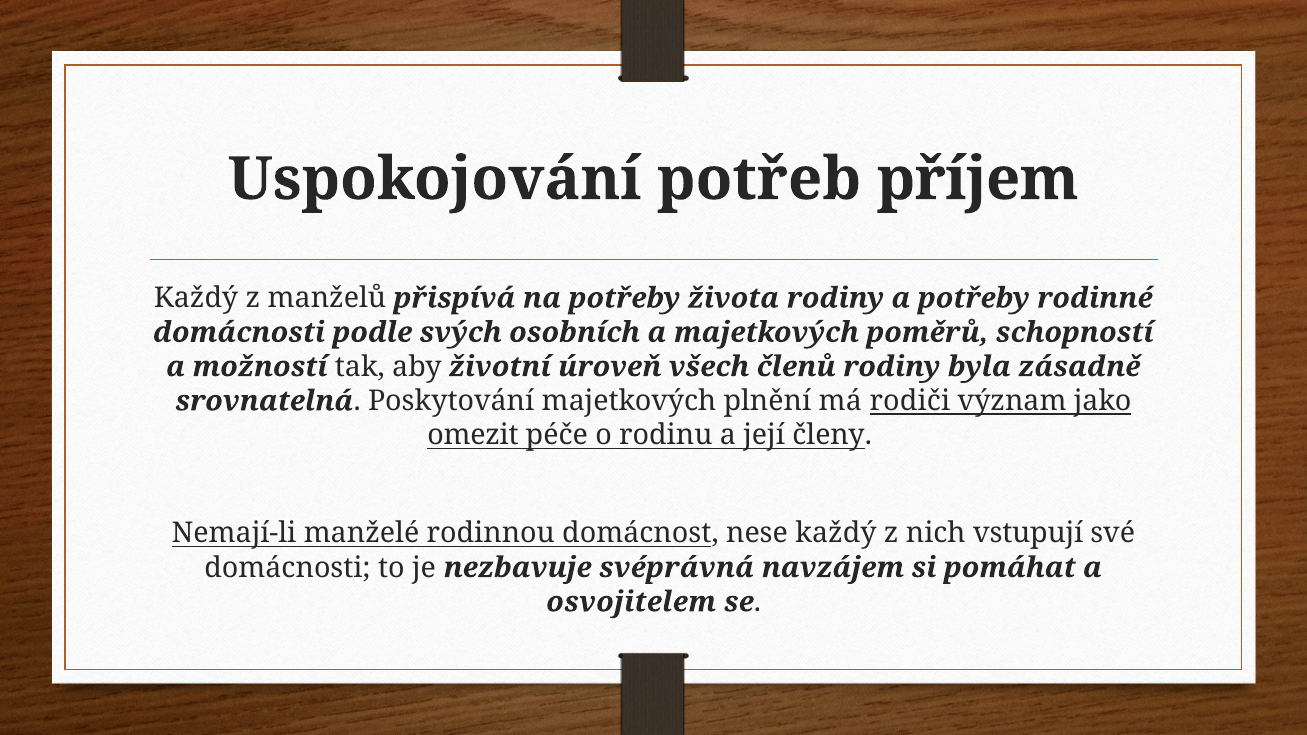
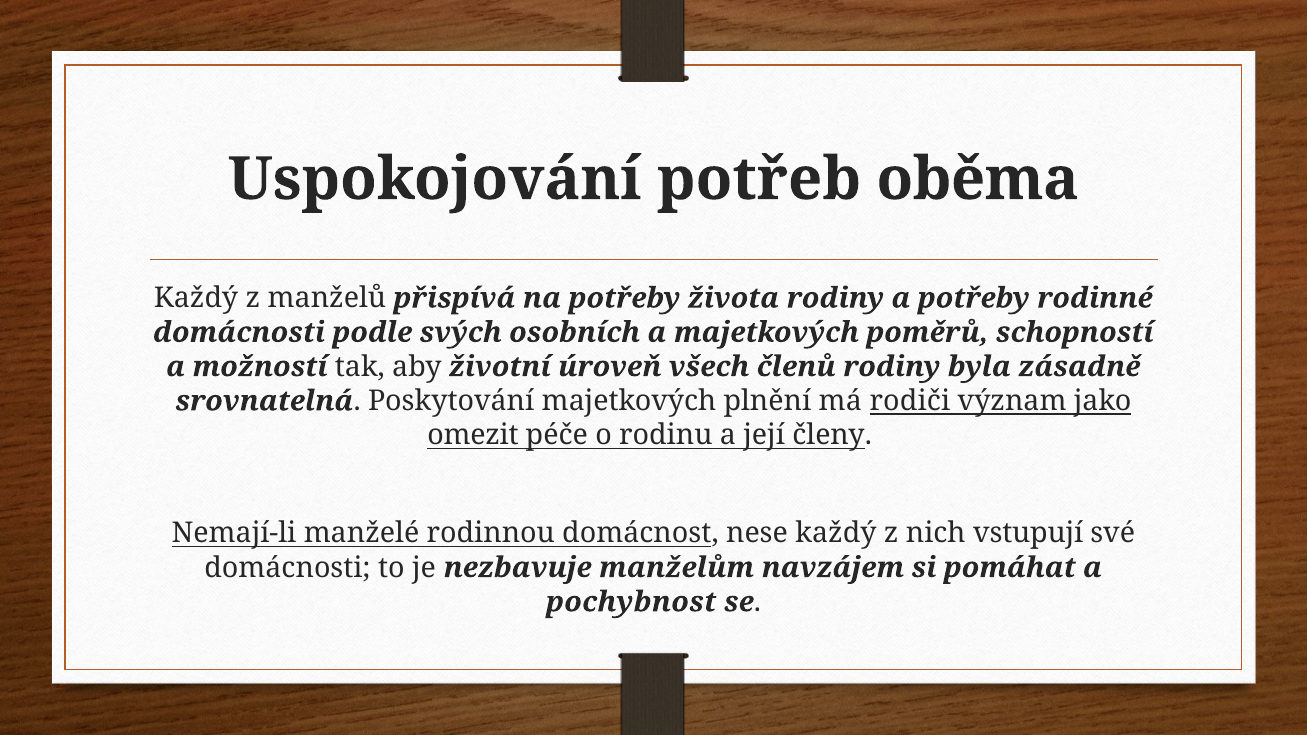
příjem: příjem -> oběma (978, 179)
svéprávná: svéprávná -> manželům (677, 568)
osvojitelem: osvojitelem -> pochybnost (631, 602)
